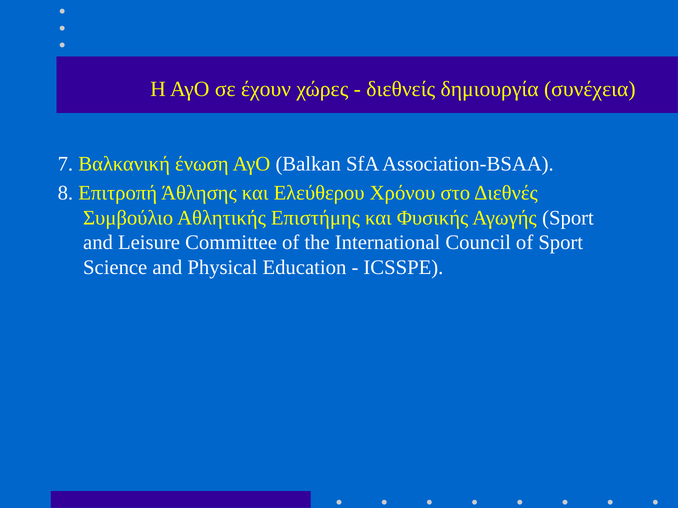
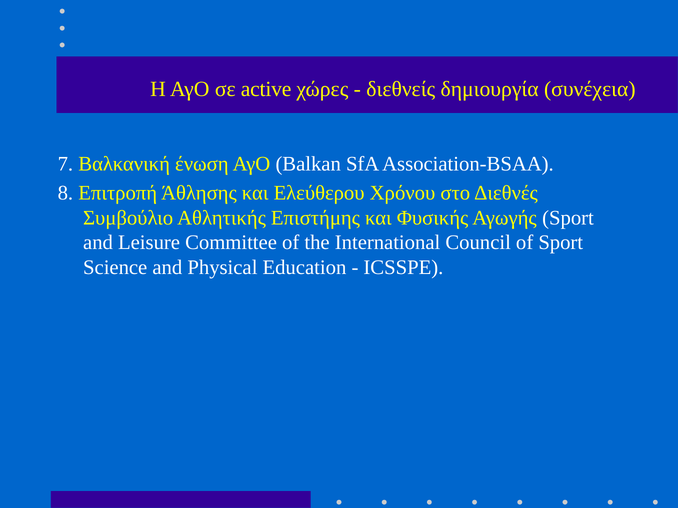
έχουν: έχουν -> active (266, 89)
